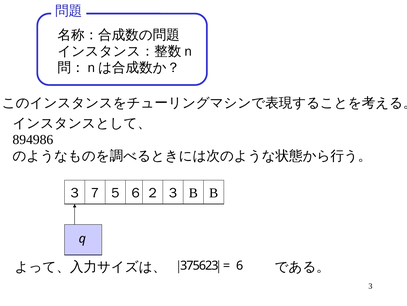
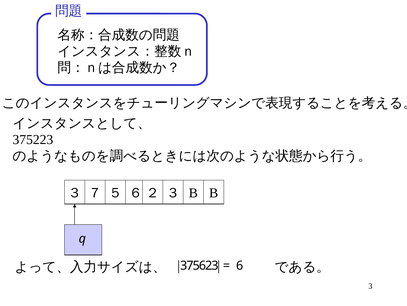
894986: 894986 -> 375223 (33, 139)
